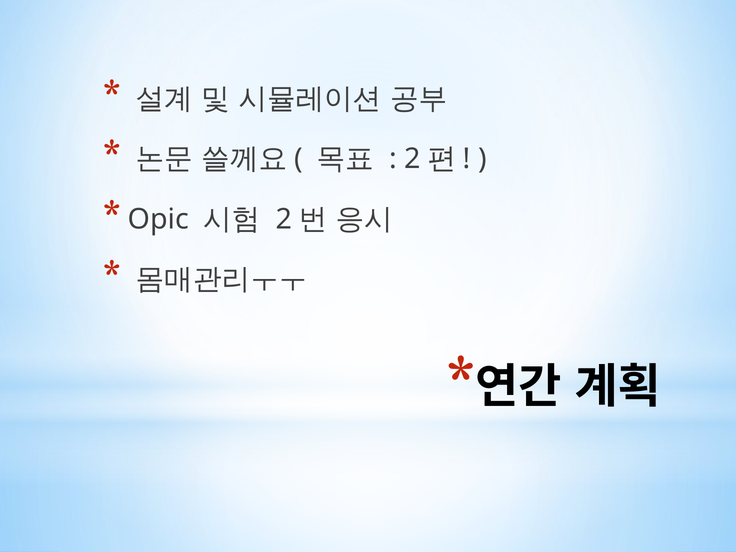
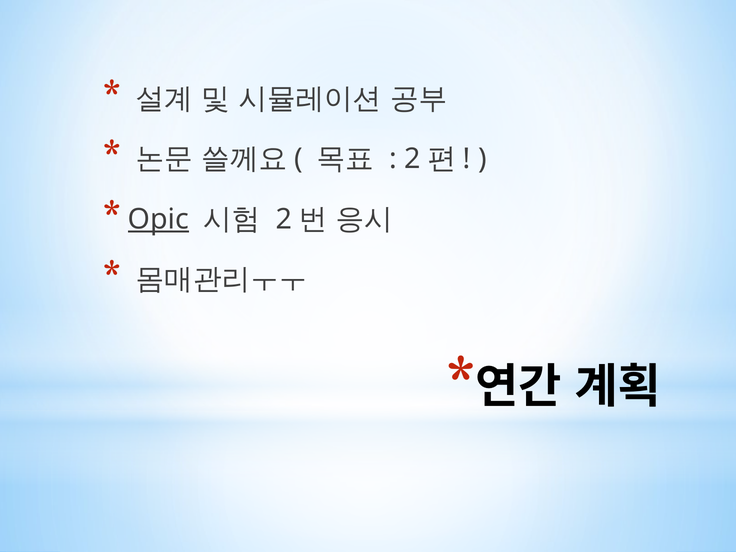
Opic underline: none -> present (158, 219)
